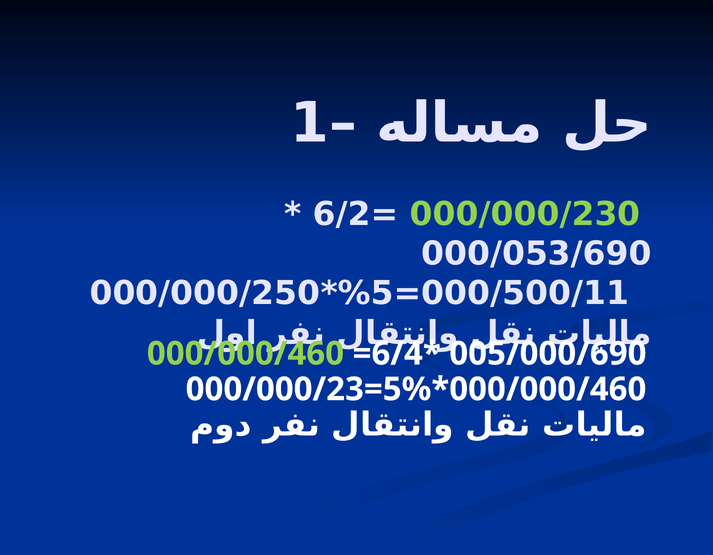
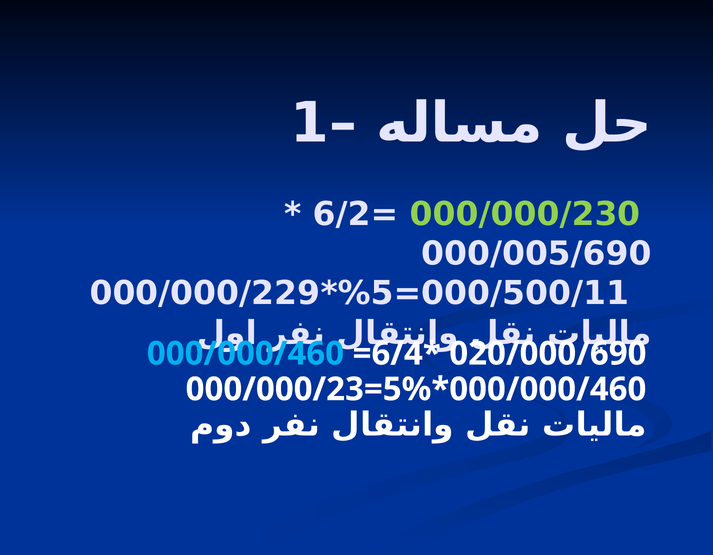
000/053/690: 000/053/690 -> 000/005/690 (536, 254)
000/000/250: 000/000/250 -> 000/000/229 (205, 294)
000/000/460 colour: light green -> light blue (245, 354)
005/000/690: 005/000/690 -> 020/000/690 (548, 354)
